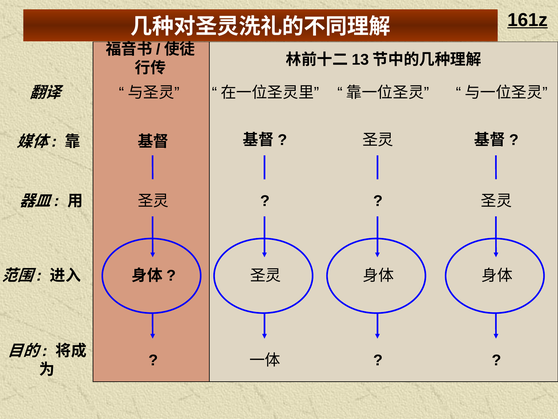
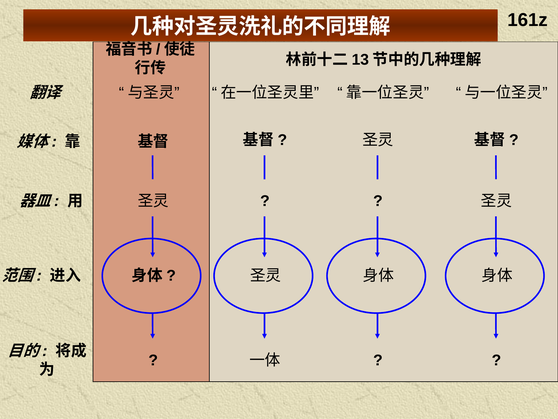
161z underline: present -> none (528, 20)
